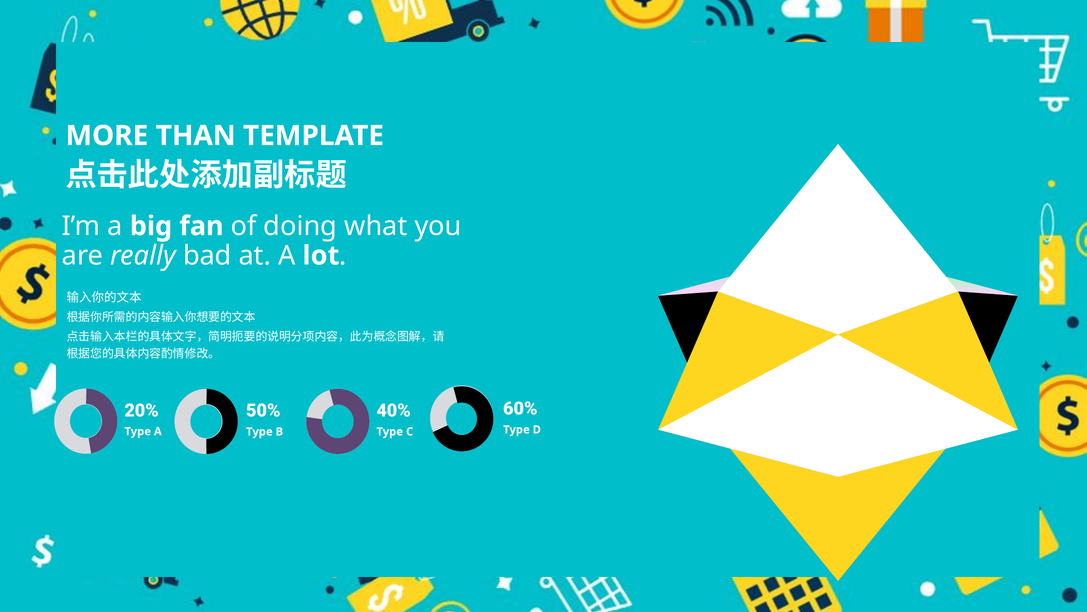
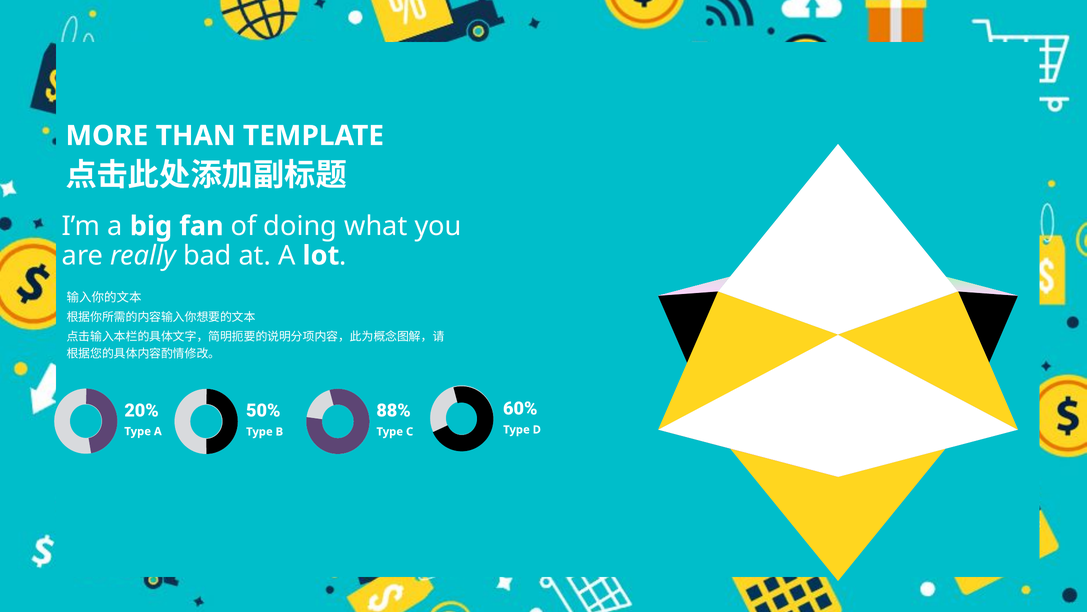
40%: 40% -> 88% (394, 410)
